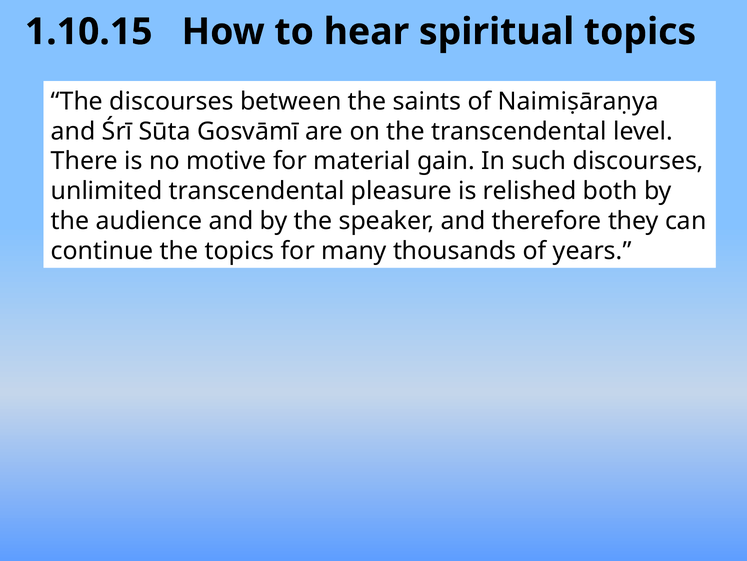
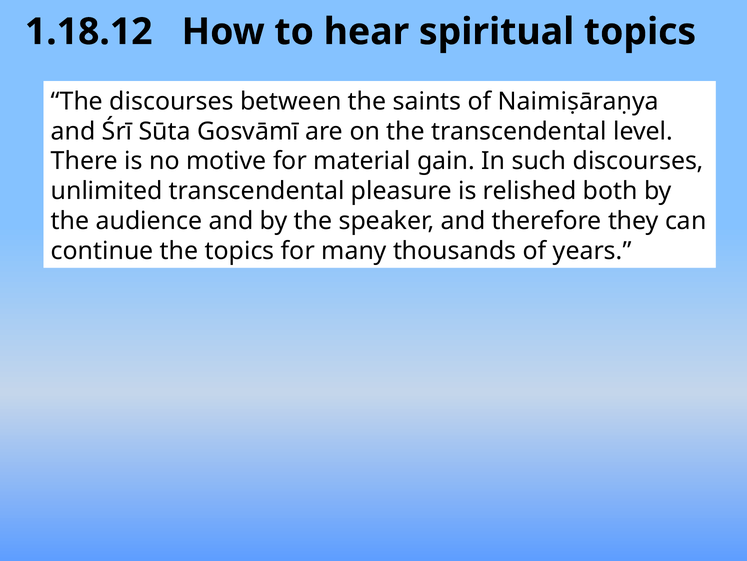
1.10.15: 1.10.15 -> 1.18.12 (89, 32)
